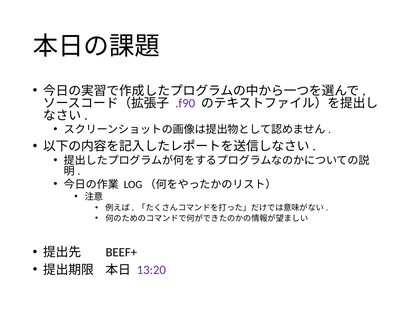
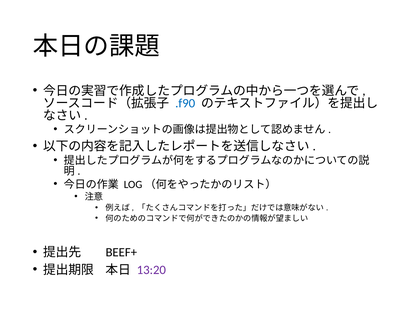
.f90 colour: purple -> blue (185, 103)
